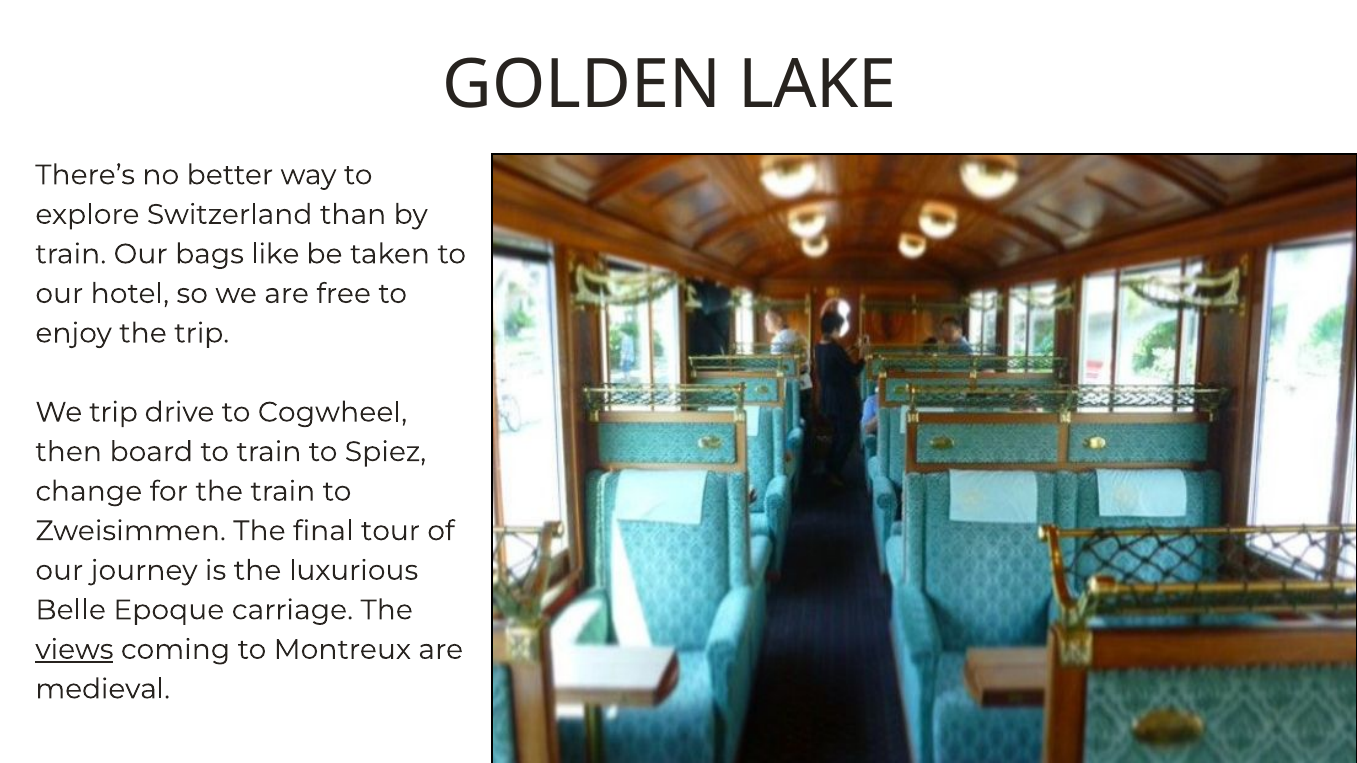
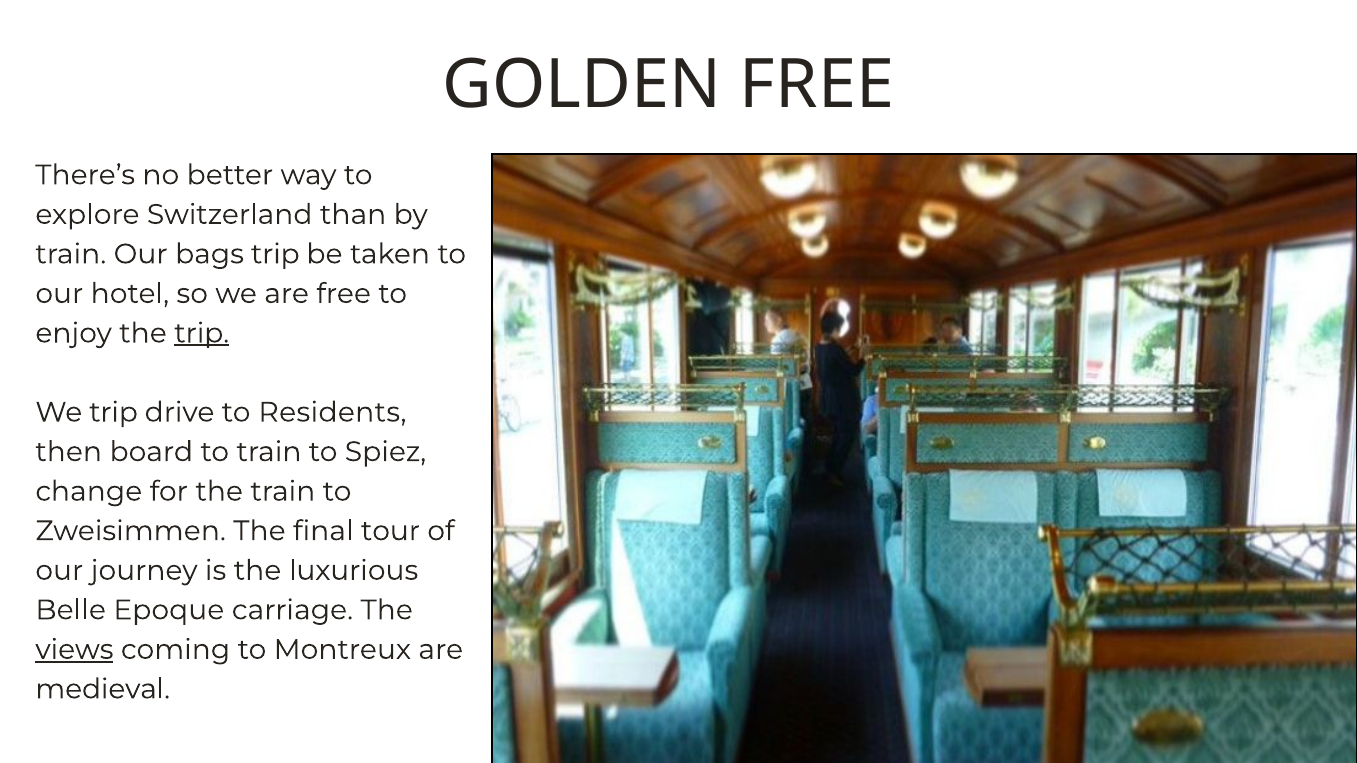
GOLDEN LAKE: LAKE -> FREE (817, 85)
bags like: like -> trip (275, 254)
trip underline: none -> present (202, 333)
Cogwheel: Cogwheel -> Residents (332, 412)
